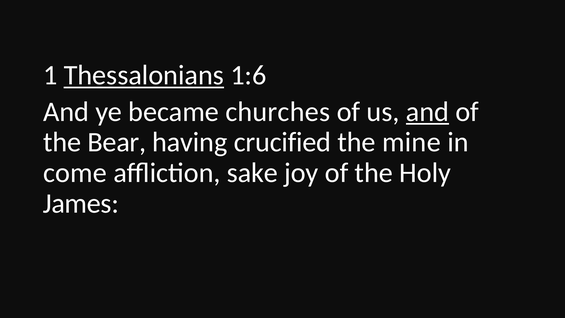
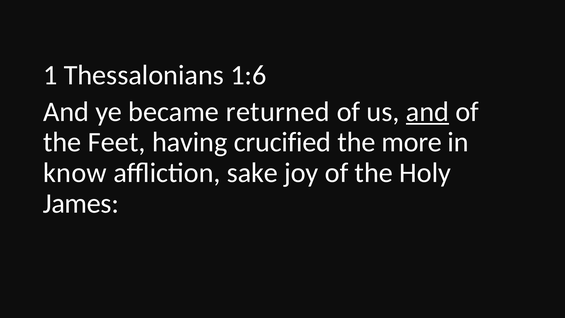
Thessalonians underline: present -> none (144, 75)
churches: churches -> returned (278, 112)
Bear: Bear -> Feet (117, 142)
mine: mine -> more (412, 142)
come: come -> know (75, 173)
